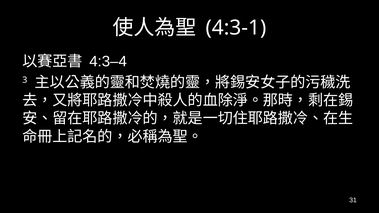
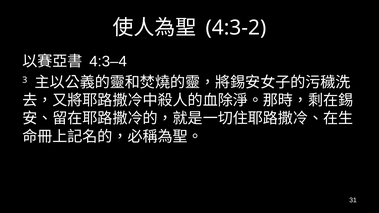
4:3-1: 4:3-1 -> 4:3-2 (236, 28)
